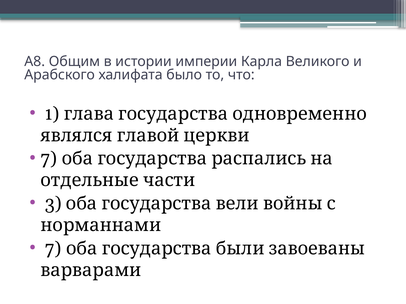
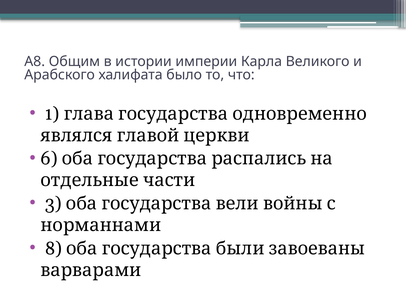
7: 7 -> 6 (49, 159)
7: 7 -> 8 (53, 249)
